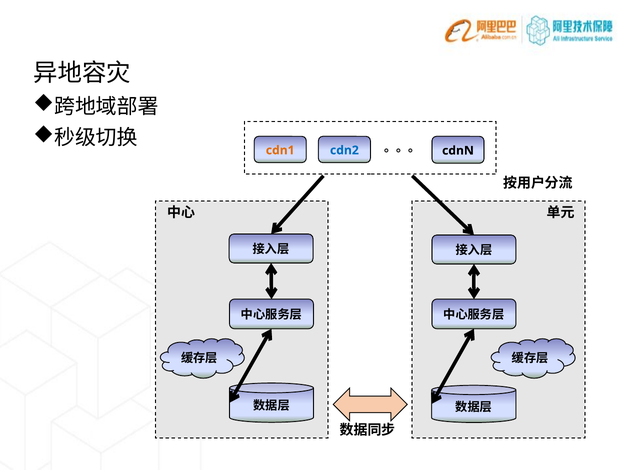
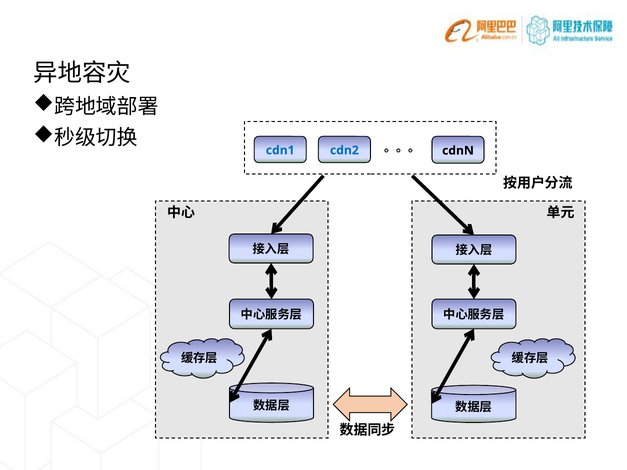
cdn1 colour: orange -> blue (280, 150)
